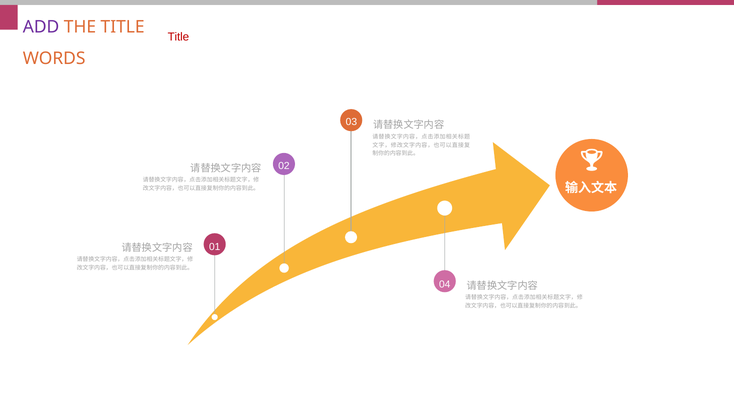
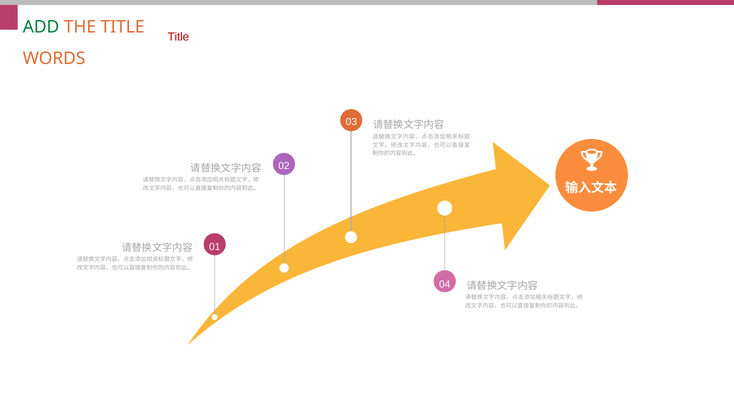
ADD colour: purple -> green (41, 27)
